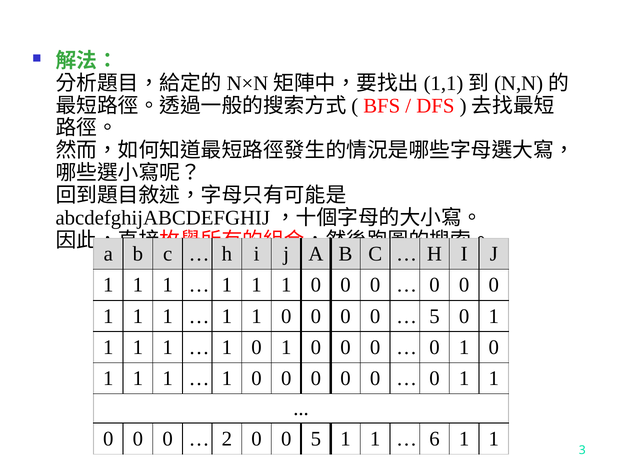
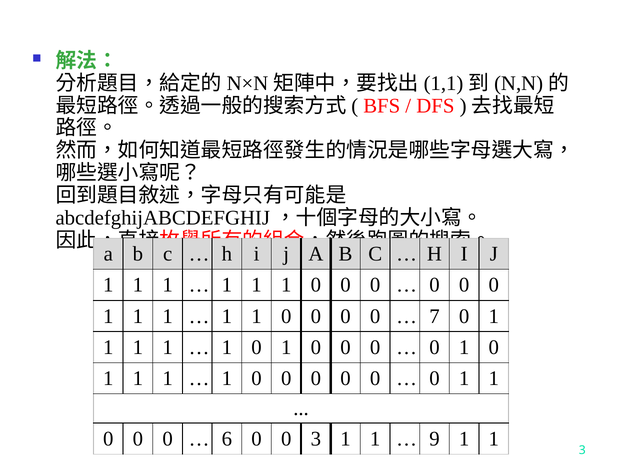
5: 5 -> 7 (434, 316)
2: 2 -> 6 (227, 439)
0 5: 5 -> 3 (316, 439)
6: 6 -> 9 (434, 439)
